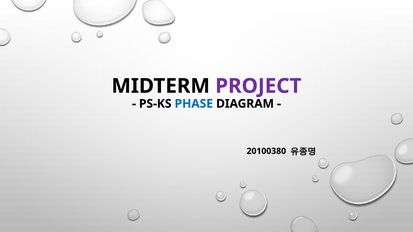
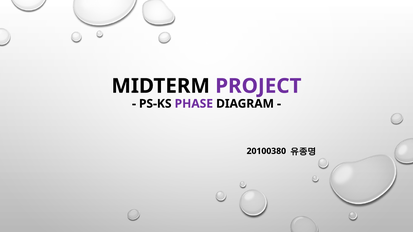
PHASE colour: blue -> purple (194, 104)
